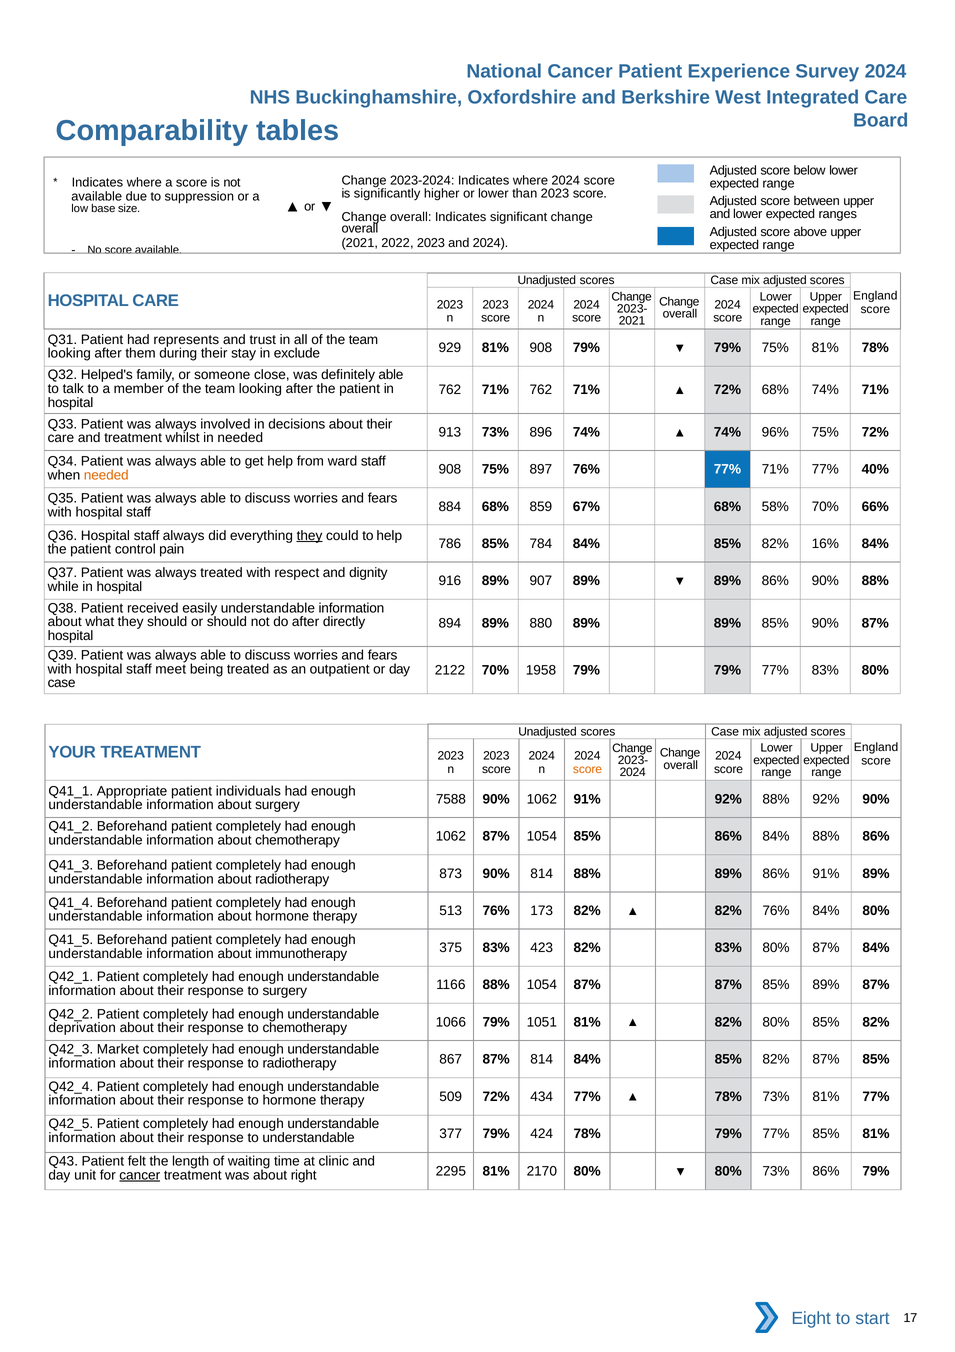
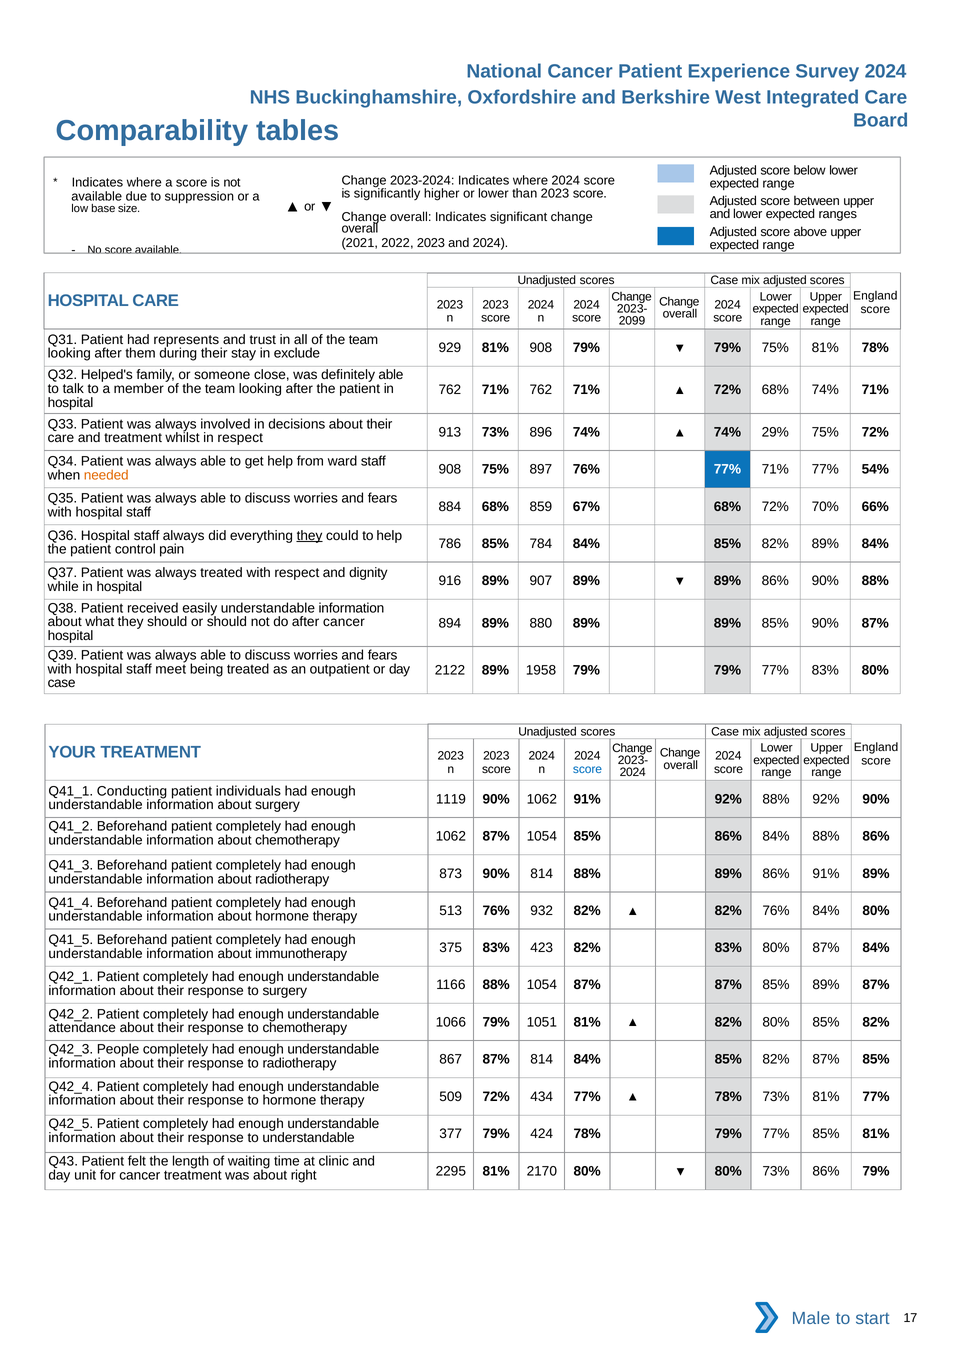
2021: 2021 -> 2099 (632, 321)
in needed: needed -> respect (240, 438)
96%: 96% -> 29% (775, 432)
40%: 40% -> 54% (875, 469)
68% 58%: 58% -> 72% (775, 506)
82% 16%: 16% -> 89% (825, 543)
after directly: directly -> cancer (344, 622)
2122 70%: 70% -> 89% (495, 670)
score colour: orange -> blue (588, 769)
Appropriate: Appropriate -> Conducting (132, 791)
7588: 7588 -> 1119 (451, 799)
173: 173 -> 932 (542, 910)
deprivation: deprivation -> attendance (82, 1027)
Market: Market -> People (118, 1049)
cancer underline: present -> none (140, 1175)
Eight: Eight -> Male (811, 1318)
